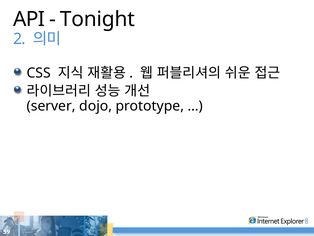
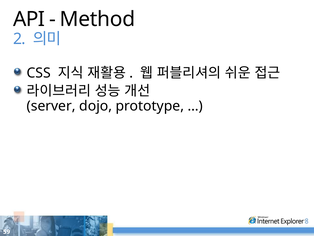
Tonight: Tonight -> Method (97, 19)
